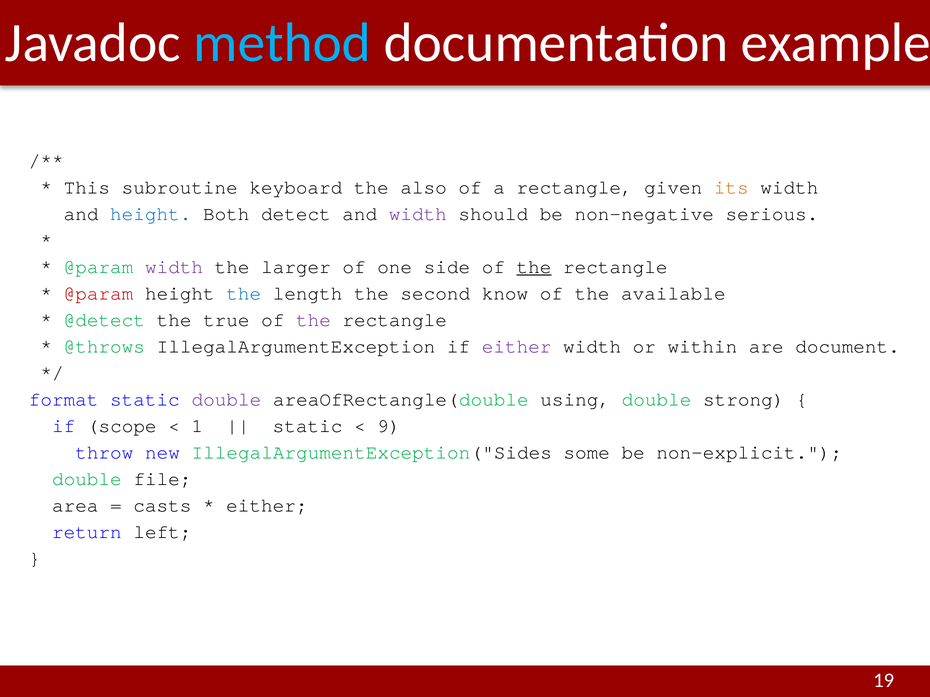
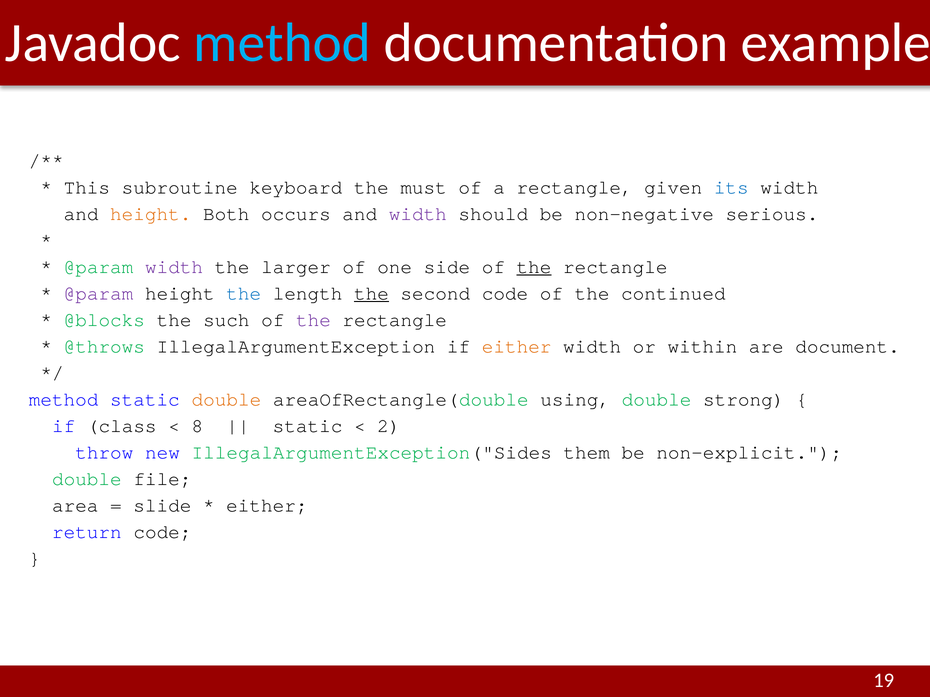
also: also -> must (424, 187)
its colour: orange -> blue (731, 187)
height colour: blue -> orange (151, 214)
detect: detect -> occurs (296, 214)
@param colour: red -> purple (99, 293)
the underline: none -> present (371, 293)
second know: know -> code (505, 293)
available: available -> continued (673, 293)
@detect: @detect -> @blocks (104, 320)
true: true -> such (226, 320)
either colour: purple -> orange (517, 346)
format: format -> method (64, 400)
double colour: purple -> orange (226, 400)
scope: scope -> class (122, 426)
1: 1 -> 8 (197, 426)
9: 9 -> 2 (389, 426)
some: some -> them (587, 453)
casts: casts -> slide (162, 506)
return left: left -> code (162, 532)
